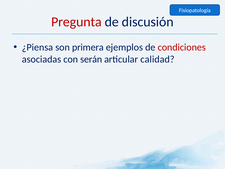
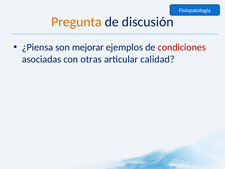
Pregunta colour: red -> orange (76, 22)
primera: primera -> mejorar (88, 47)
serán: serán -> otras (91, 59)
